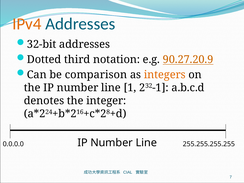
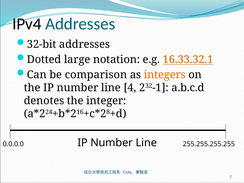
IPv4 colour: orange -> black (27, 24)
third: third -> large (77, 59)
90.27.20.9: 90.27.20.9 -> 16.33.32.1 (188, 59)
1: 1 -> 4 (130, 88)
